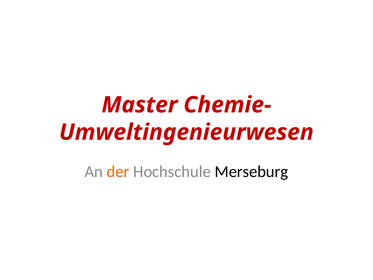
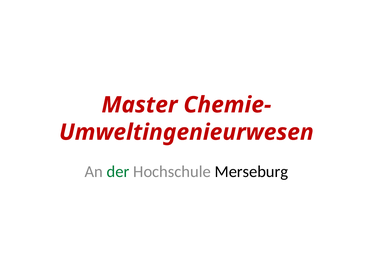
der colour: orange -> green (118, 171)
